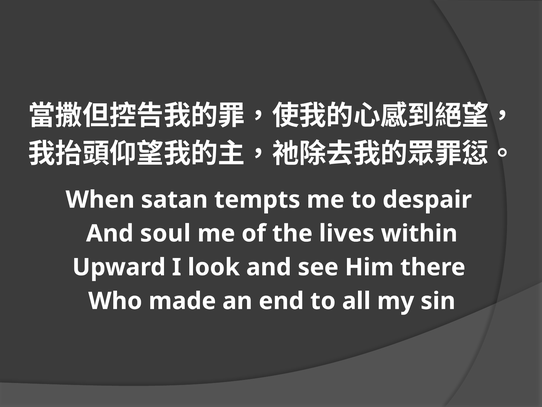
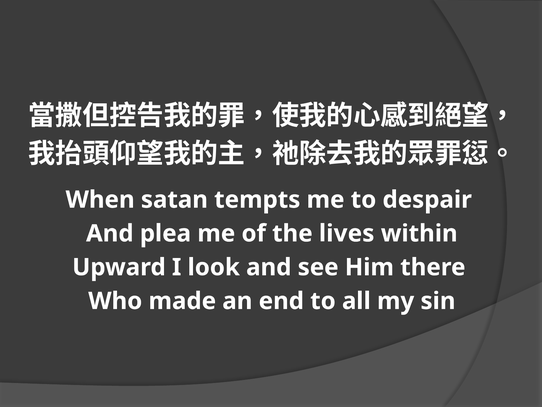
soul: soul -> plea (165, 233)
